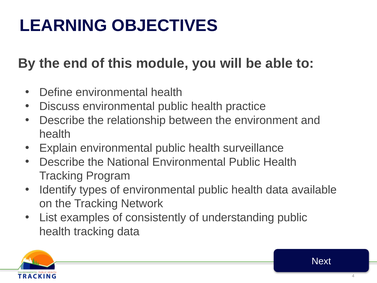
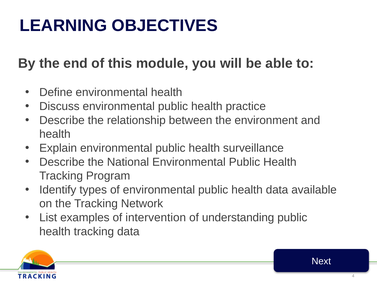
consistently: consistently -> intervention (156, 217)
